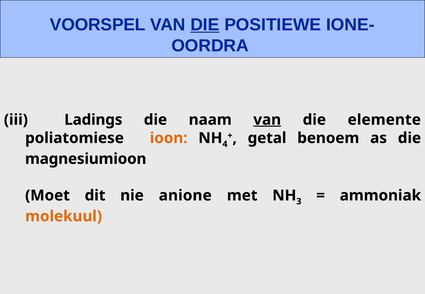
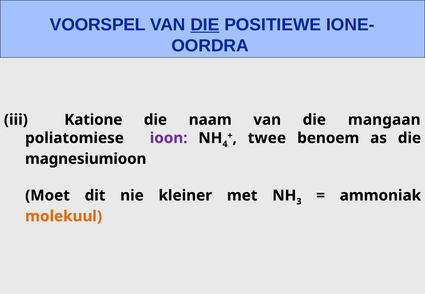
Ladings: Ladings -> Katione (93, 120)
van underline: present -> none (267, 120)
elemente: elemente -> mangaan (384, 120)
getal: getal -> twee (267, 138)
ioon colour: orange -> purple (169, 138)
anione: anione -> kleiner (185, 196)
